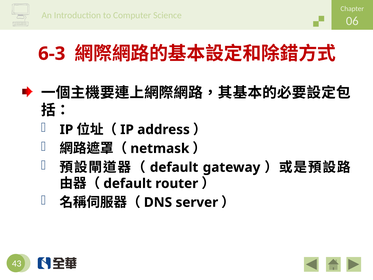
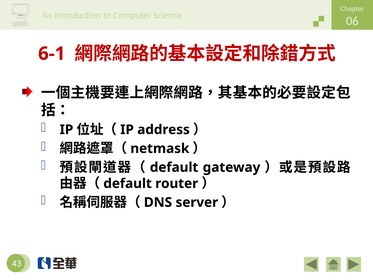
6-3: 6-3 -> 6-1 (52, 54)
